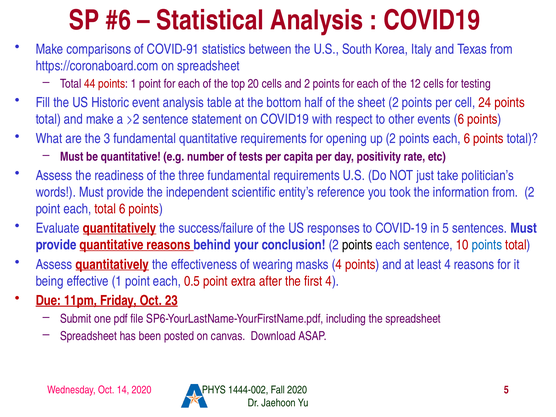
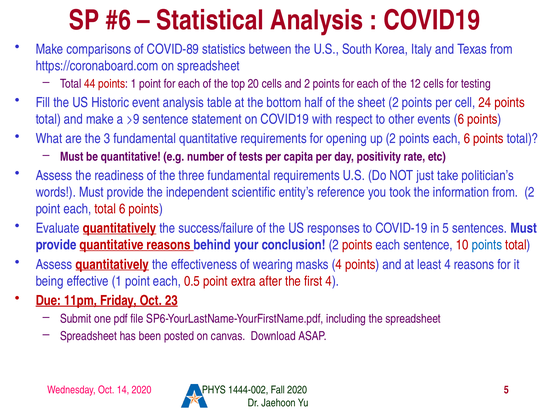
COVID-91: COVID-91 -> COVID-89 (173, 49)
>2: >2 -> >9 (133, 119)
points colour: black -> red (357, 245)
